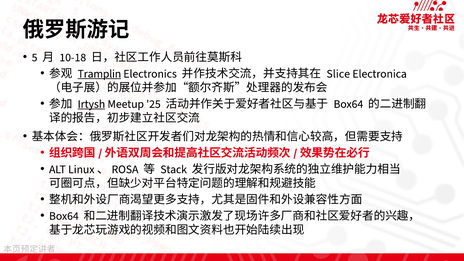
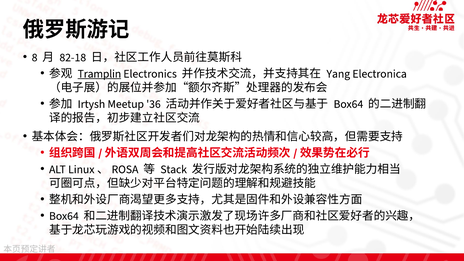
5: 5 -> 8 (35, 57)
10-18: 10-18 -> 82-18 (73, 57)
Slice: Slice -> Yang (338, 74)
Irtysh underline: present -> none (91, 104)
25: 25 -> 36 (153, 104)
